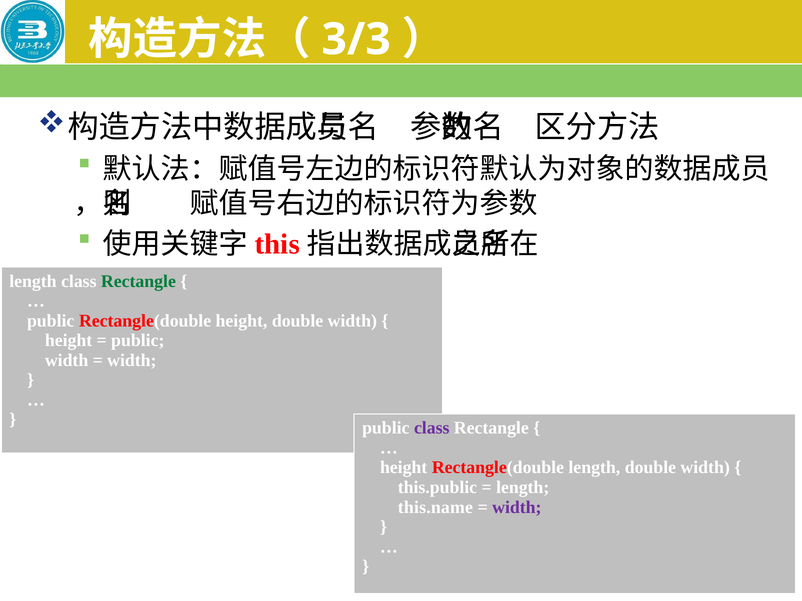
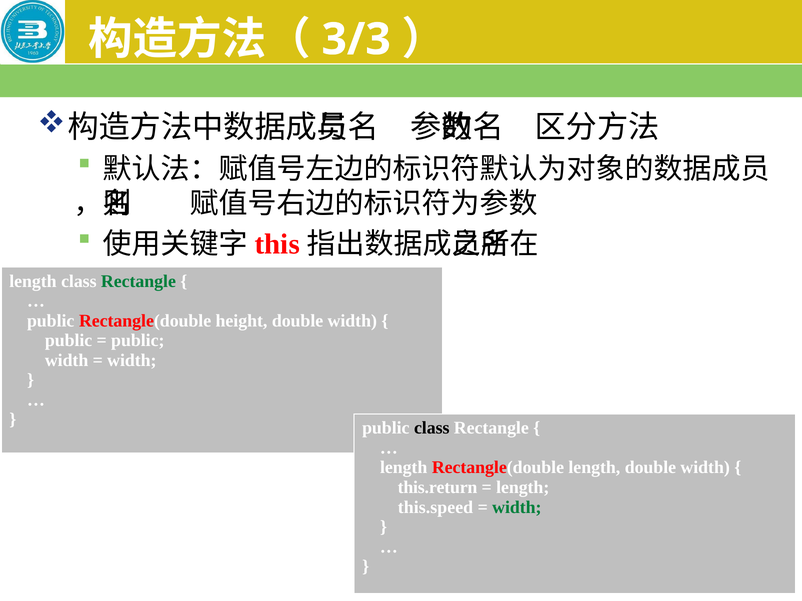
height: height -> public (69, 341)
class colour: purple -> black (432, 428)
height: height -> length (404, 468)
this.public: this.public -> this.return (438, 488)
this.name: this.name -> this.speed (435, 508)
width colour: purple -> green (517, 508)
